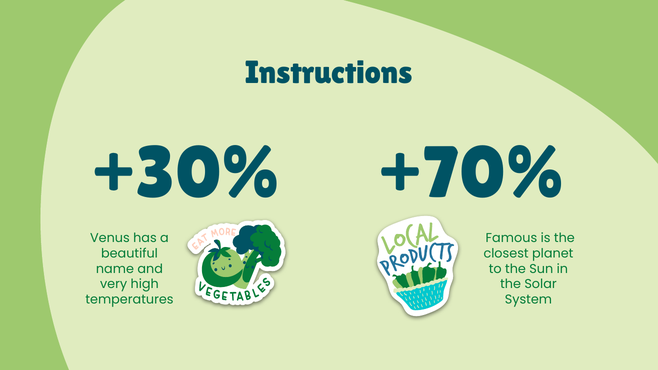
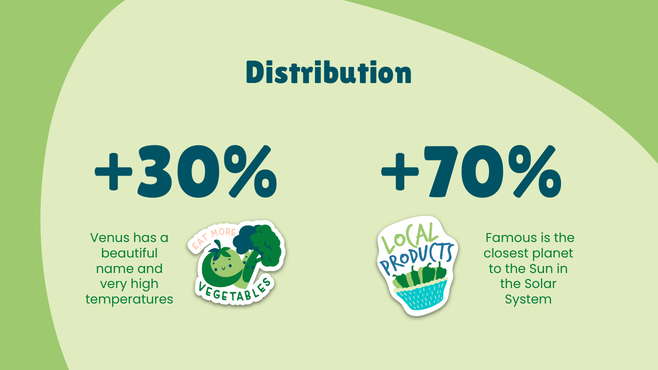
Instructions: Instructions -> Distribution (329, 73)
